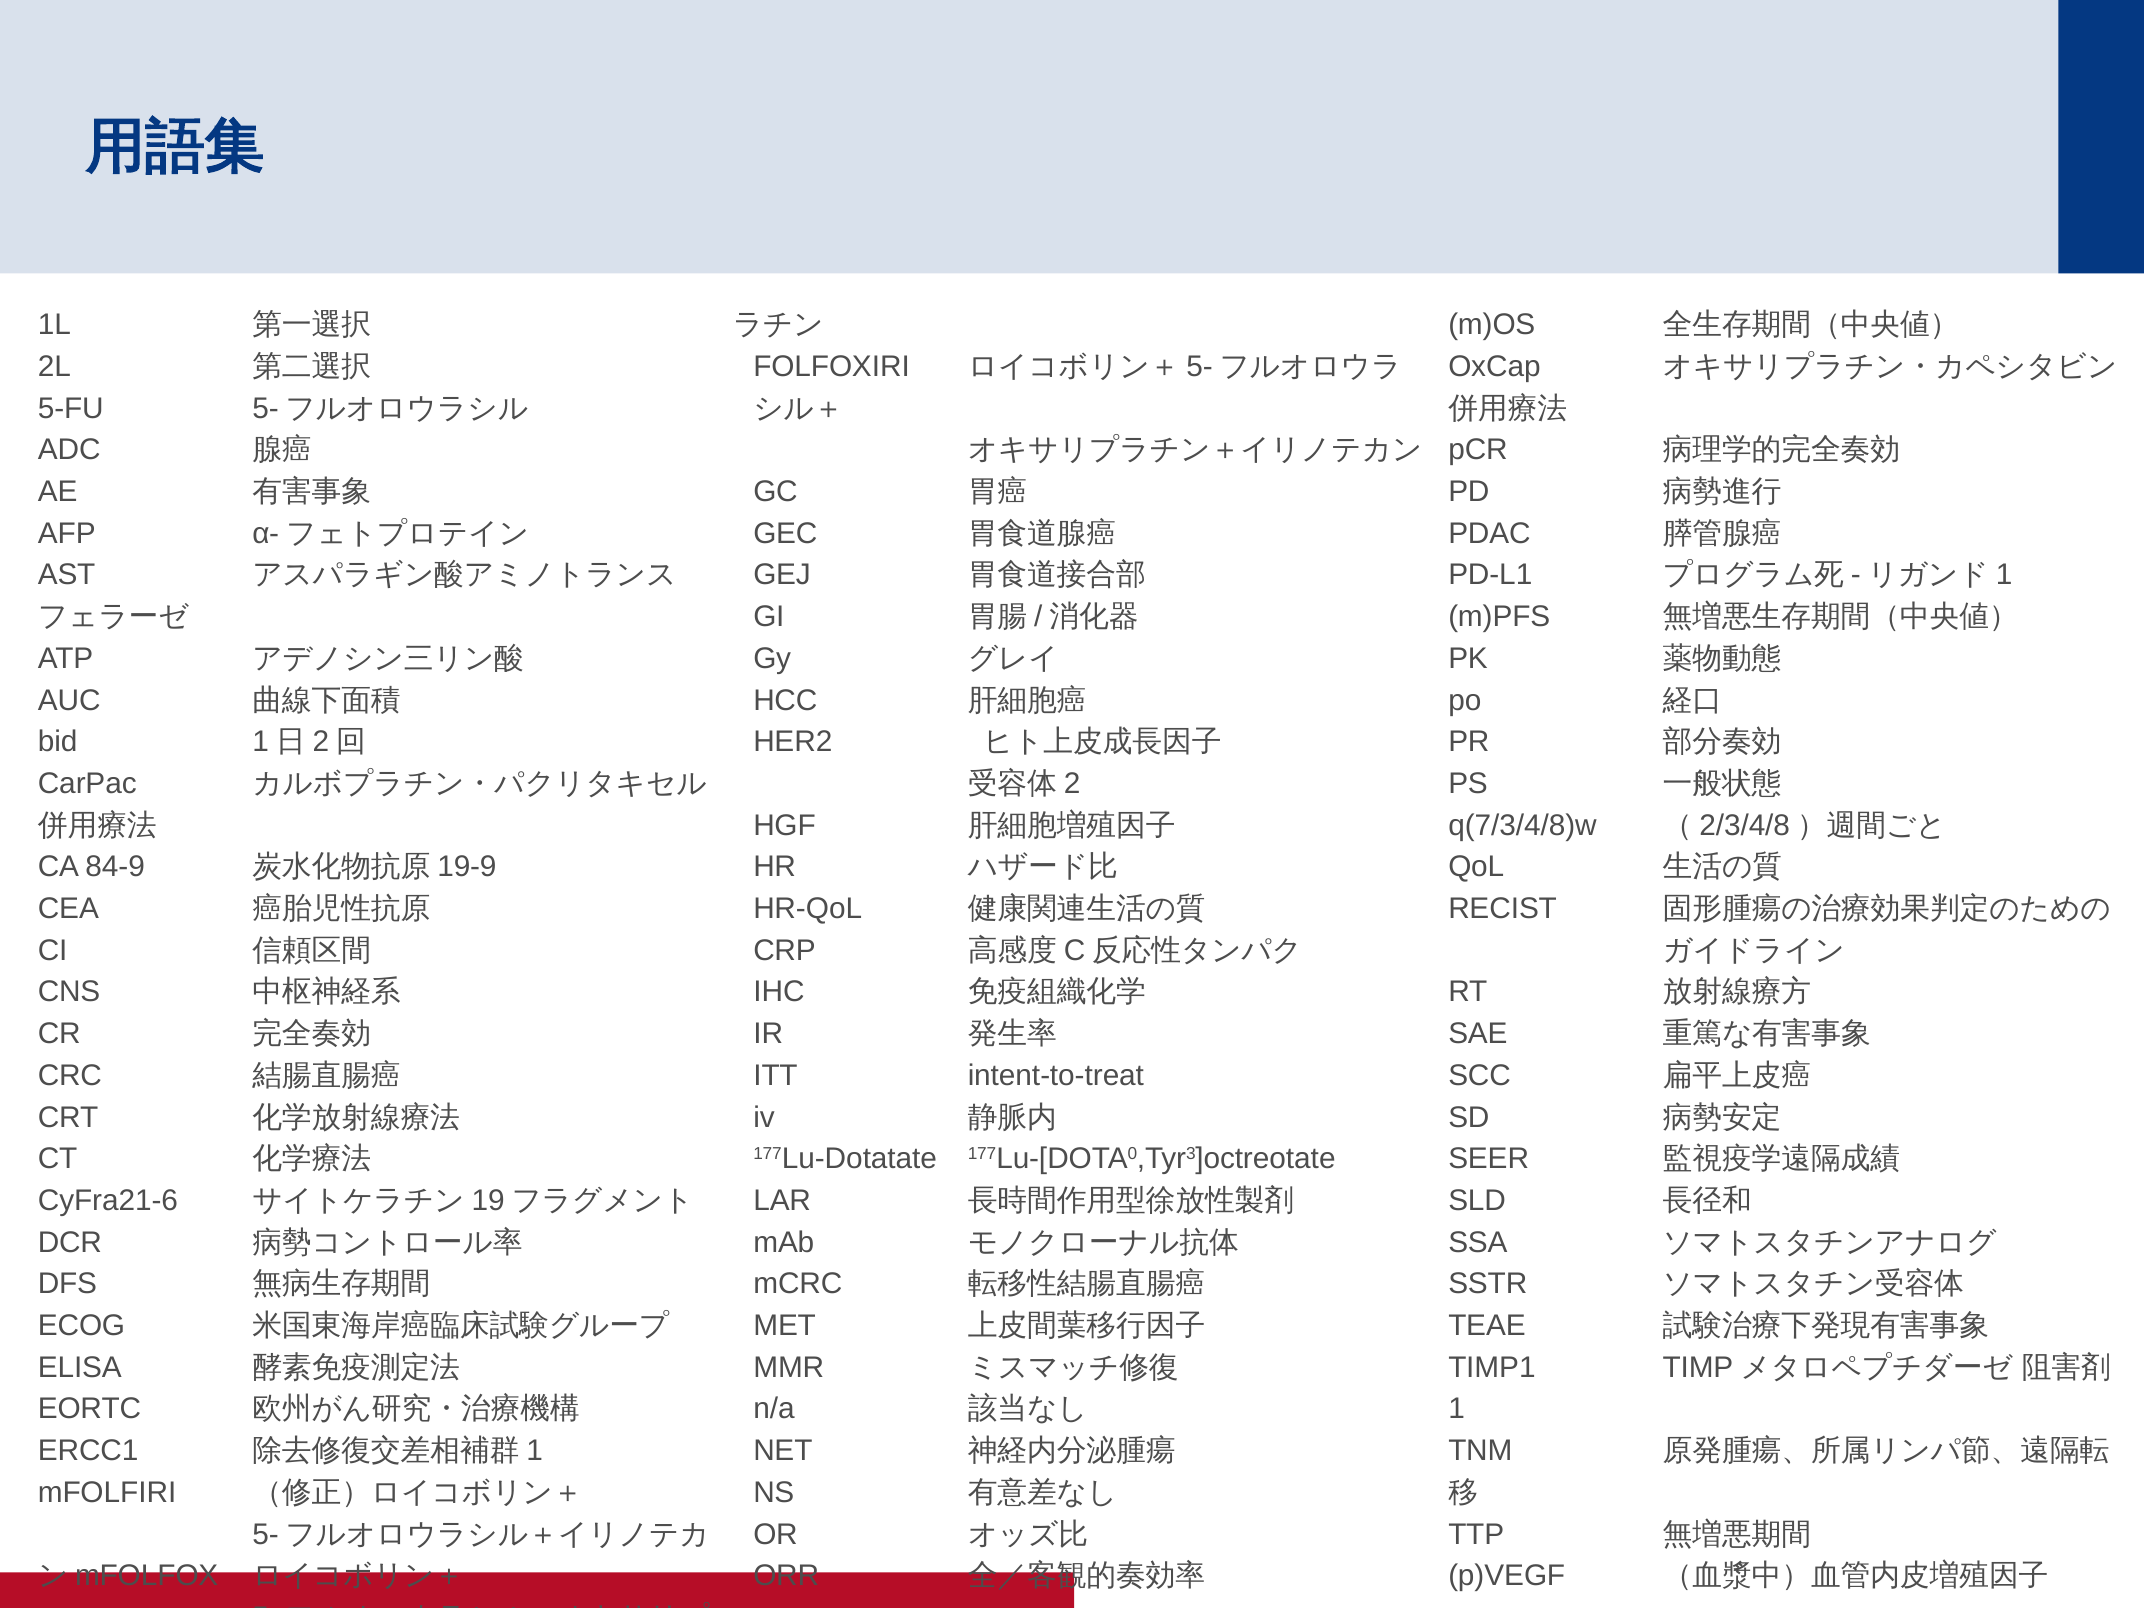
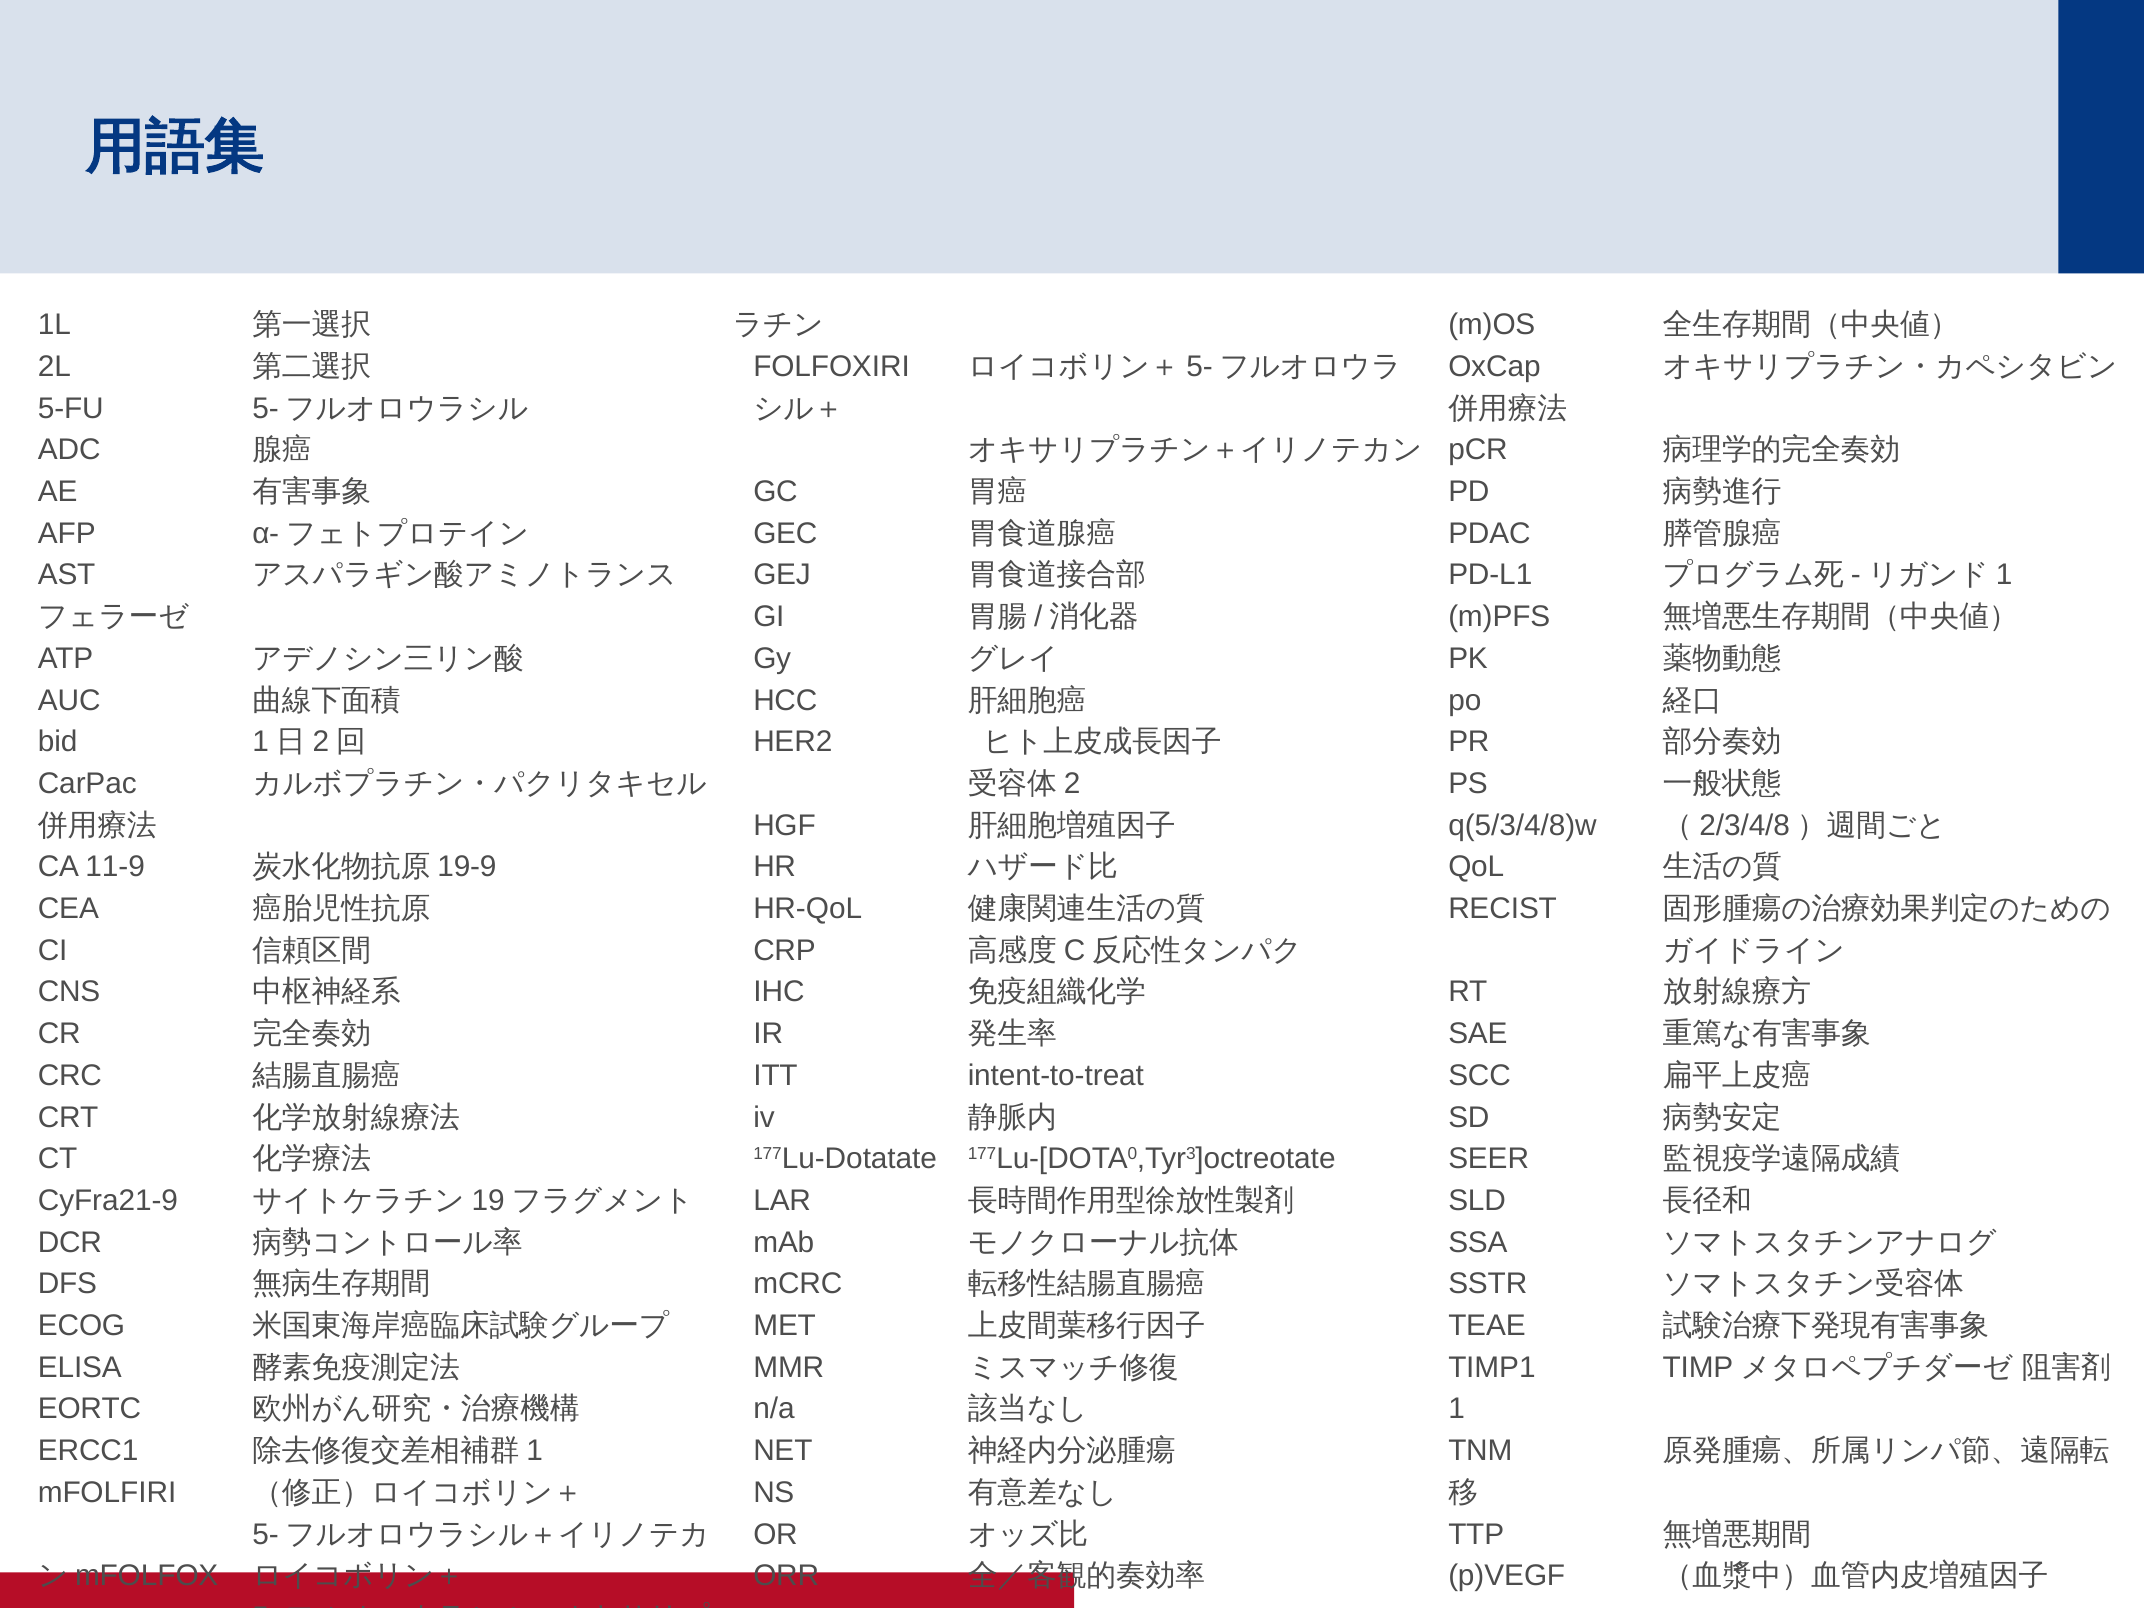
q(7/3/4/8)w: q(7/3/4/8)w -> q(5/3/4/8)w (1523, 825)
84-9: 84-9 -> 11-9 (115, 867)
CyFra21-6: CyFra21-6 -> CyFra21-9 (108, 1201)
